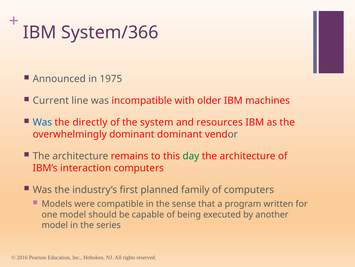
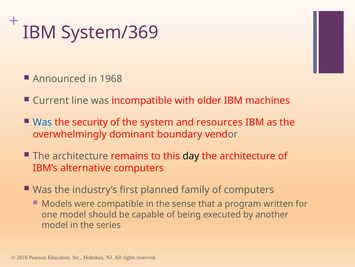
System/366: System/366 -> System/369 (110, 32)
1975: 1975 -> 1968 (111, 79)
directly: directly -> security (90, 122)
dominant dominant: dominant -> boundary (180, 134)
day colour: green -> black (191, 156)
interaction: interaction -> alternative (86, 168)
